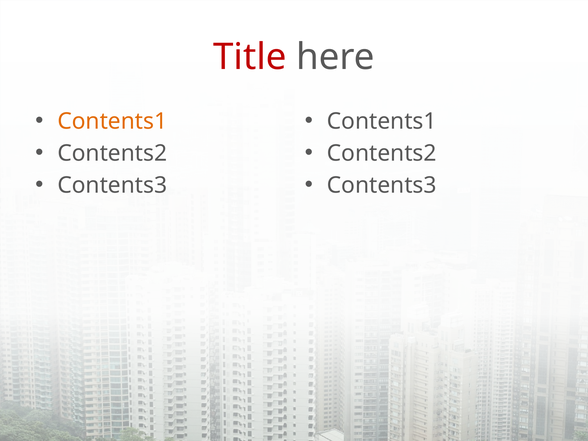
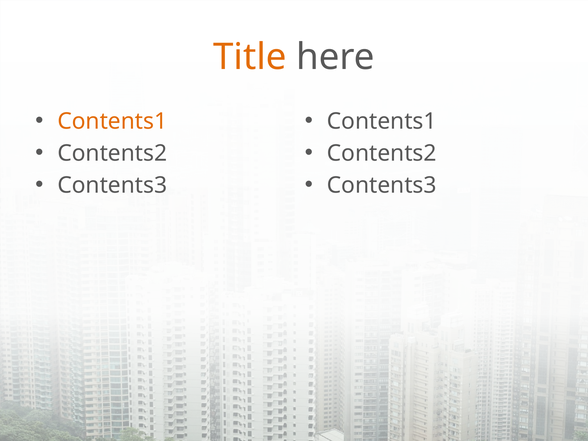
Title colour: red -> orange (250, 57)
